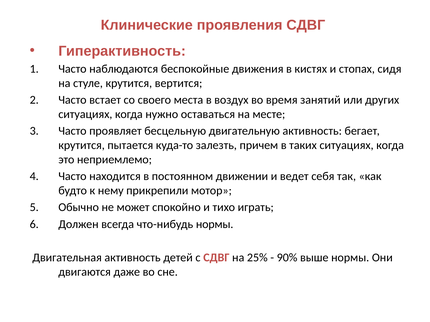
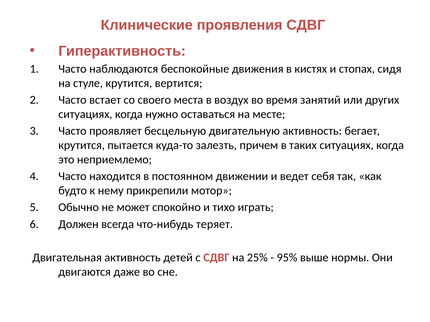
что-нибудь нормы: нормы -> теряет (215, 224)
90%: 90% -> 95% (287, 258)
